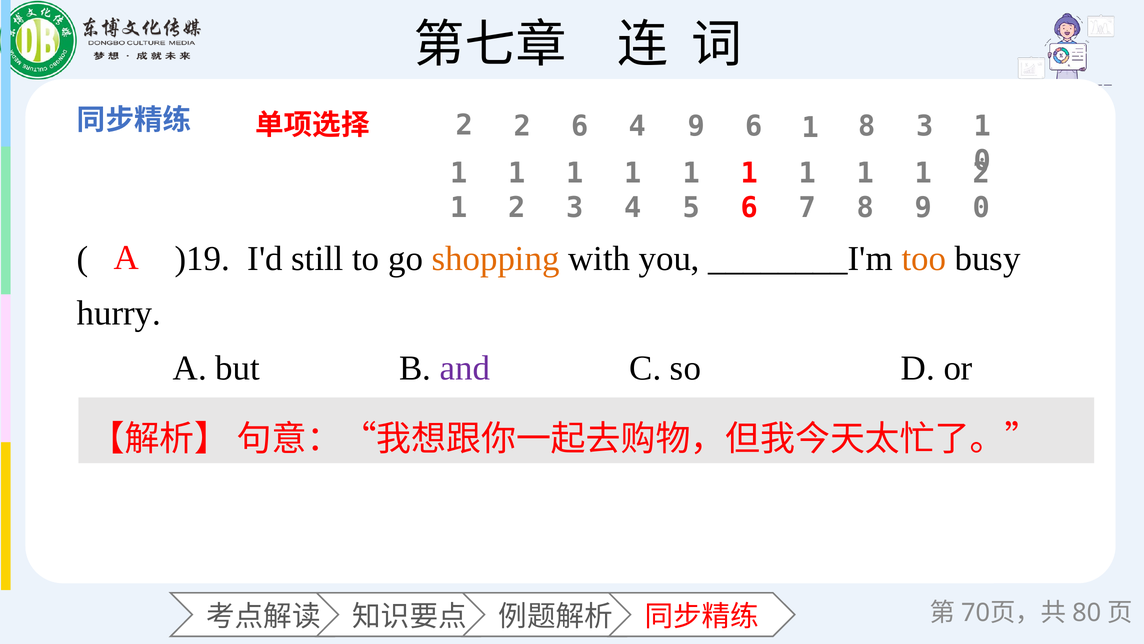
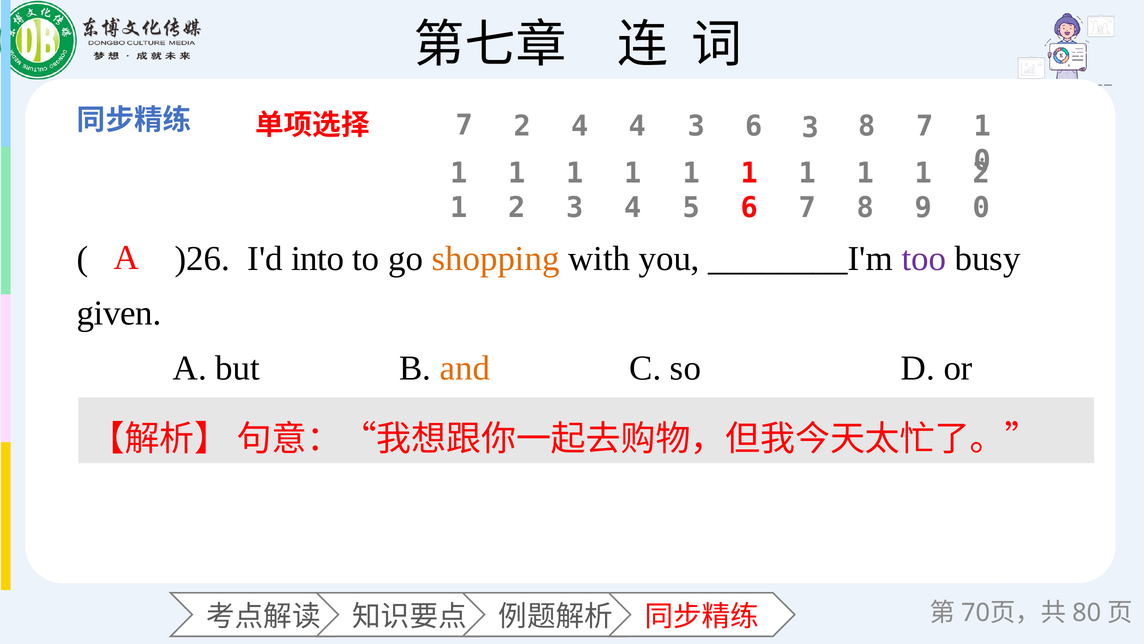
2: 2 -> 7 (464, 125)
2 6: 6 -> 4 (580, 126)
4 9: 9 -> 3 (696, 126)
1: 1 -> 3 (810, 128)
8 3: 3 -> 7 (925, 126)
)19: )19 -> )26 (202, 259)
still: still -> into (318, 259)
too colour: orange -> purple (924, 259)
hurry: hurry -> given (119, 313)
and colour: purple -> orange (465, 368)
